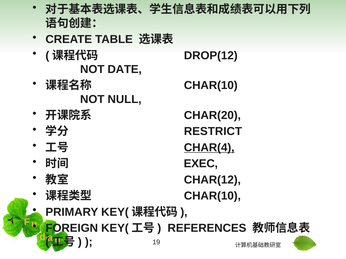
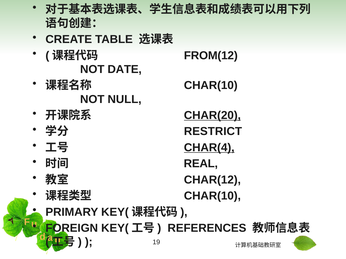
DROP(12: DROP(12 -> FROM(12 (211, 56)
CHAR(20 underline: none -> present (212, 116)
EXEC: EXEC -> REAL (201, 164)
